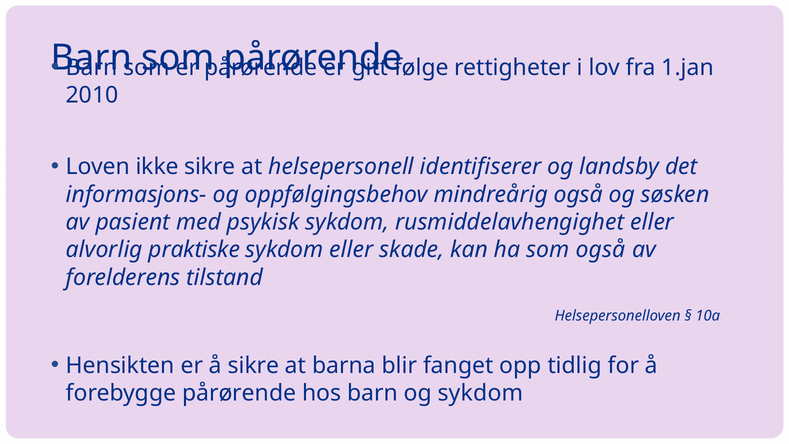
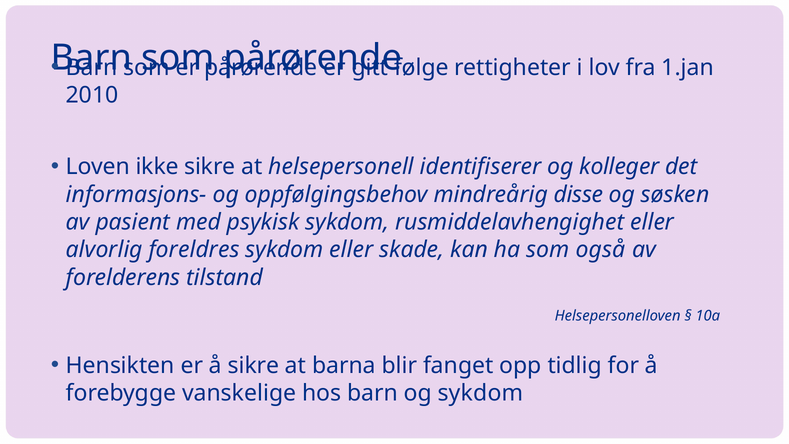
landsby: landsby -> kolleger (619, 167)
mindreårig også: også -> disse (578, 194)
praktiske: praktiske -> foreldres (194, 250)
forebygge pårørende: pårørende -> vanskelige (239, 393)
